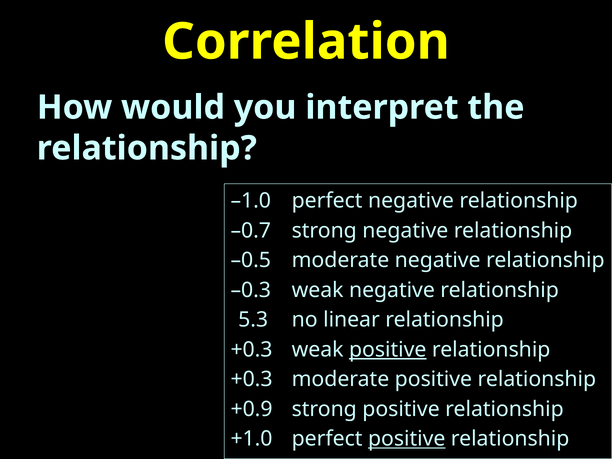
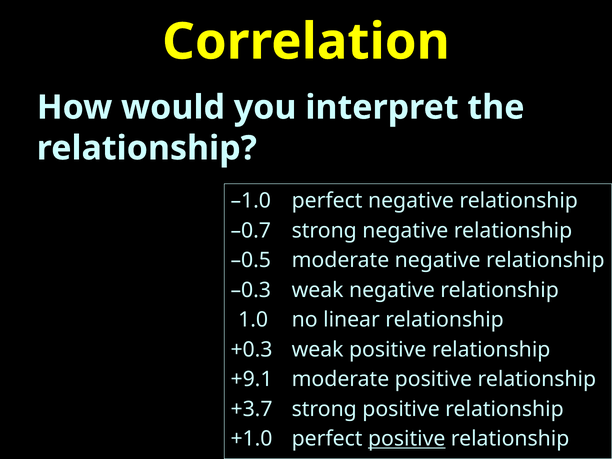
5.3: 5.3 -> 1.0 (253, 320)
positive underline: present -> none (388, 350)
+0.3: +0.3 -> +9.1 (252, 379)
+0.9: +0.9 -> +3.7 (252, 409)
